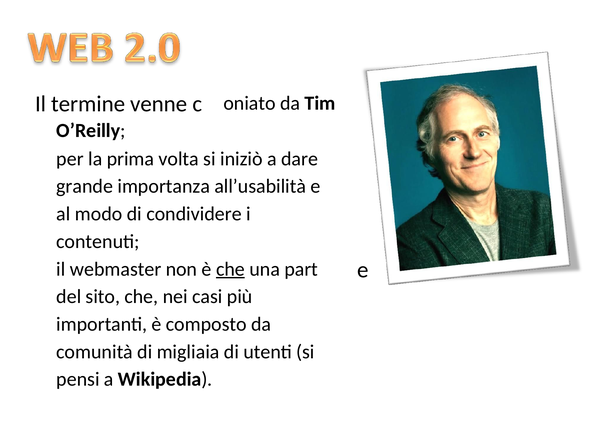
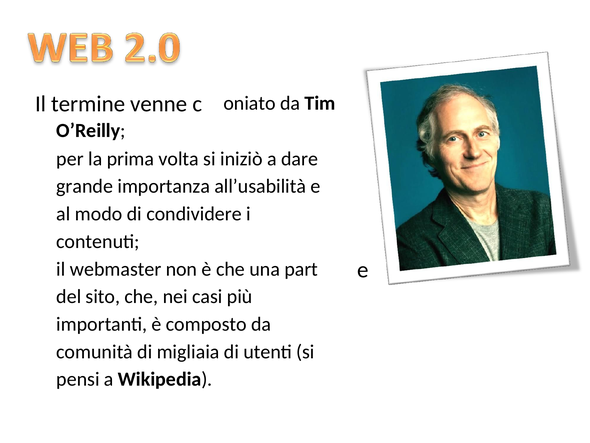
che underline: present -> none (230, 269)
